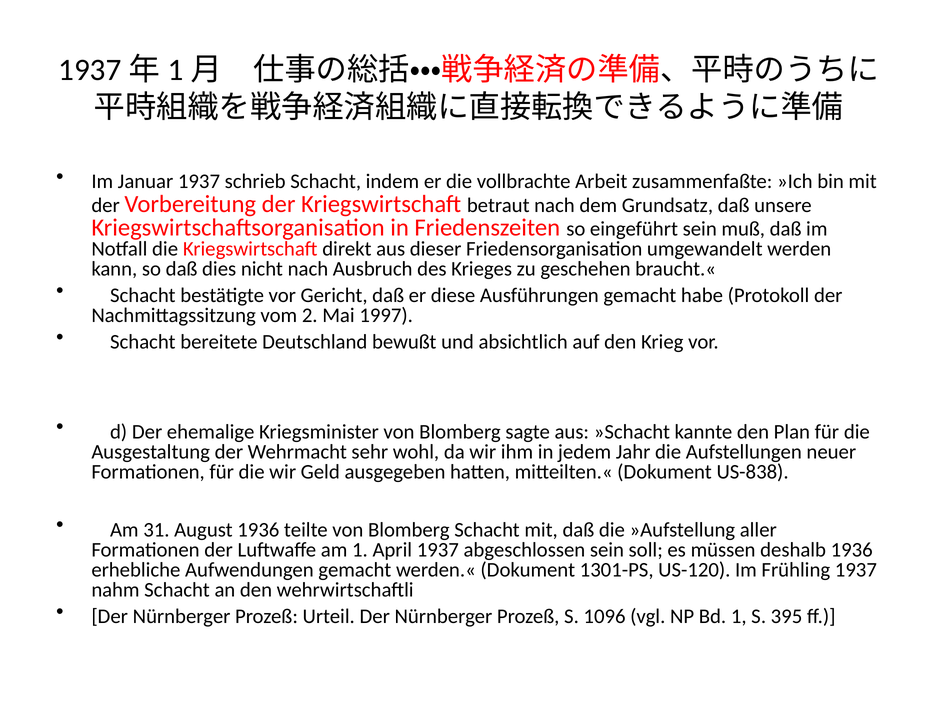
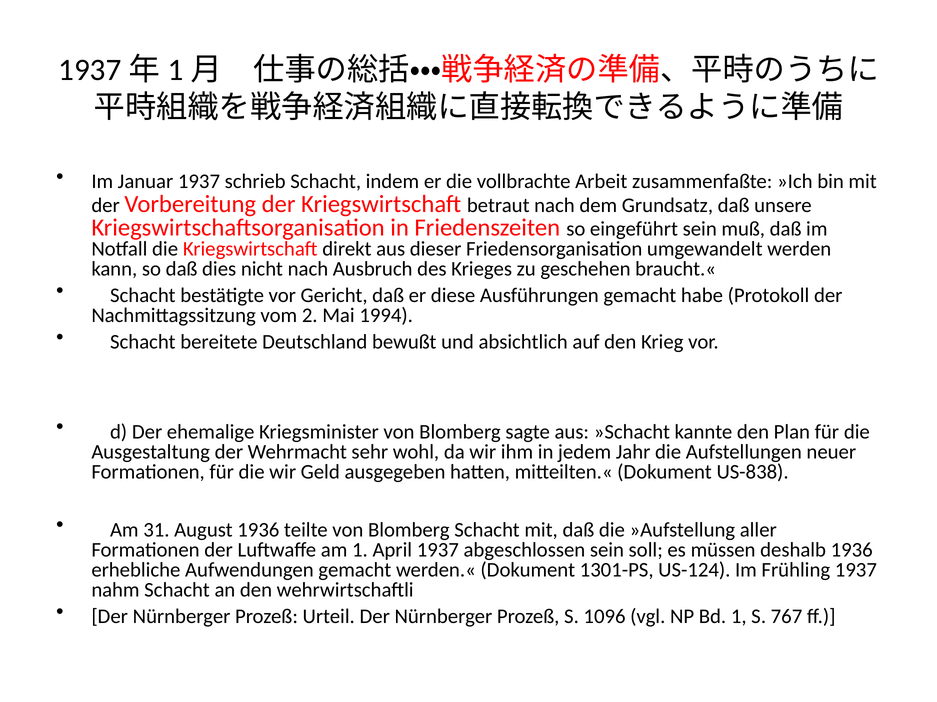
1997: 1997 -> 1994 (386, 316)
US-120: US-120 -> US-124 (694, 571)
395: 395 -> 767 (787, 617)
